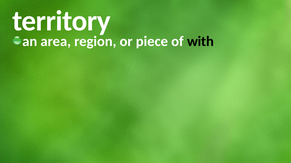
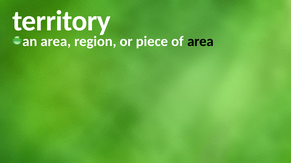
of with: with -> area (200, 41)
